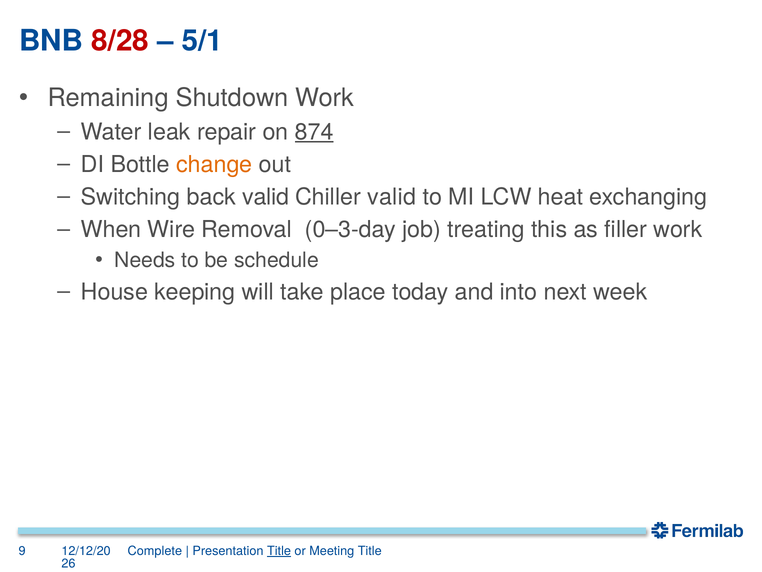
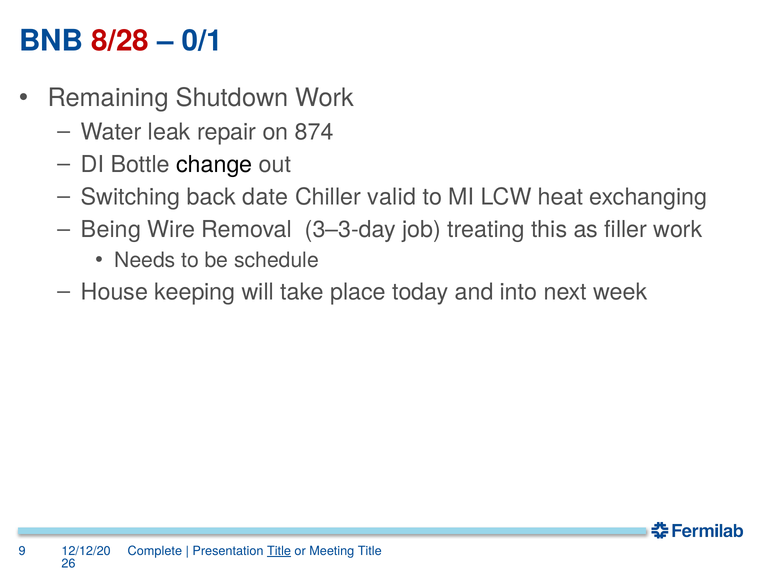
5/1: 5/1 -> 0/1 (202, 41)
874 underline: present -> none (314, 132)
change colour: orange -> black (214, 164)
back valid: valid -> date (265, 197)
When: When -> Being (111, 229)
0–3-day: 0–3-day -> 3–3-day (350, 229)
